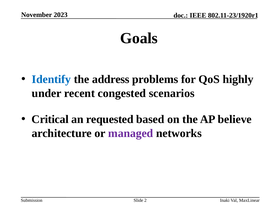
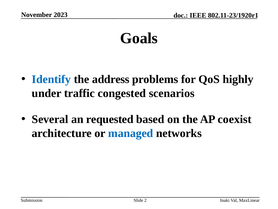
recent: recent -> traffic (79, 93)
Critical: Critical -> Several (50, 119)
believe: believe -> coexist (235, 119)
managed colour: purple -> blue (131, 133)
